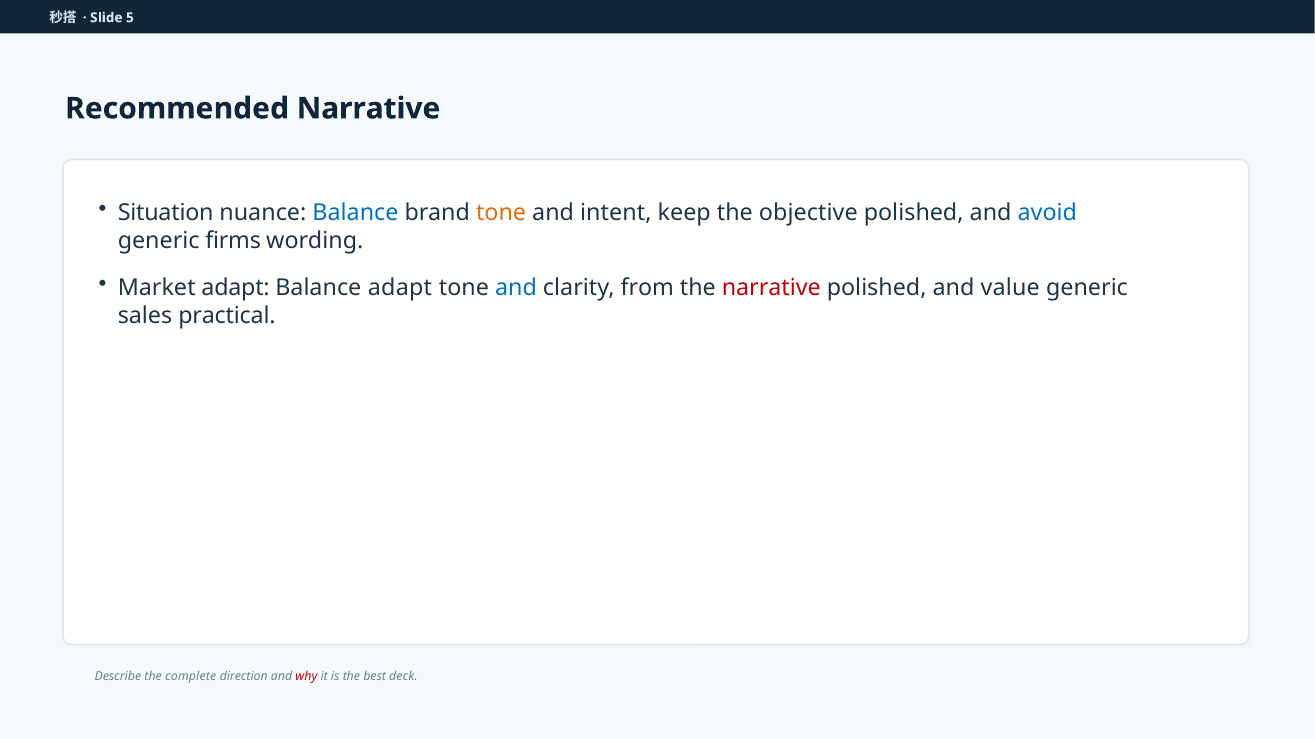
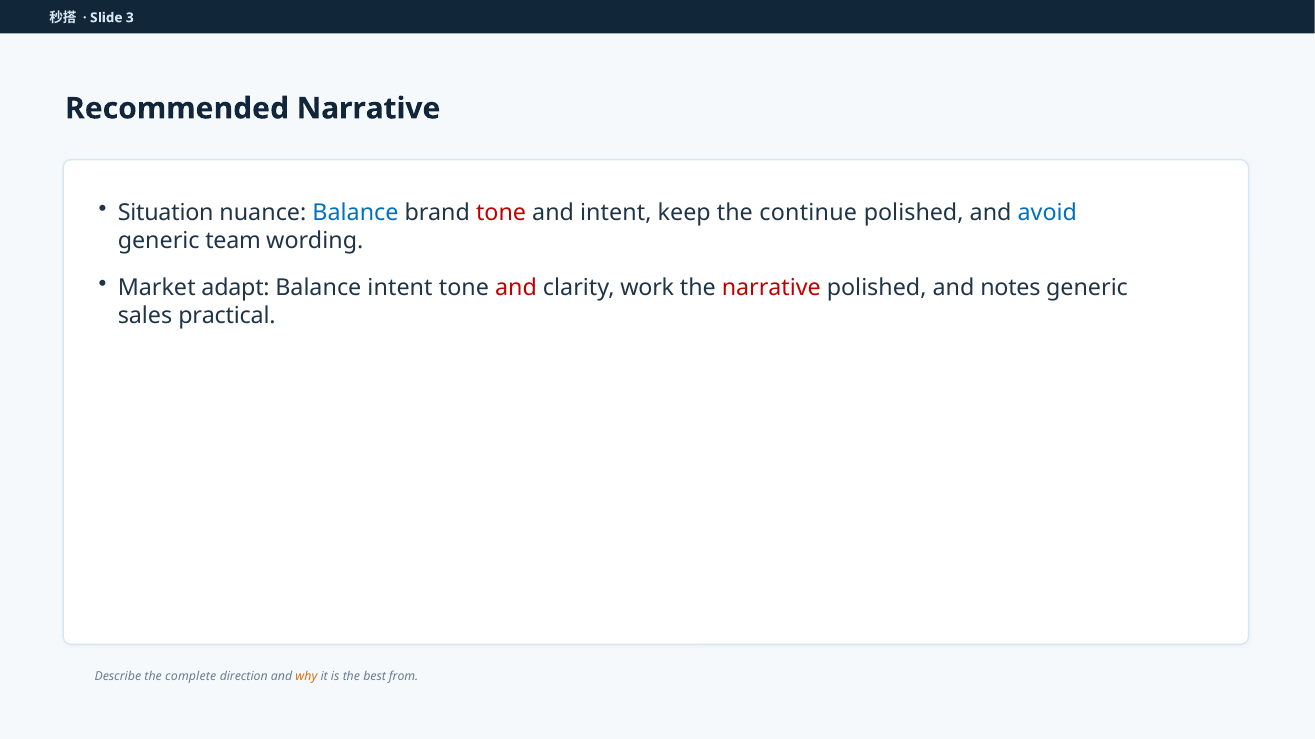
5: 5 -> 3 (130, 18)
tone colour: orange -> red (501, 213)
objective: objective -> continue (808, 213)
firms: firms -> team (233, 241)
Balance adapt: adapt -> intent (400, 288)
and colour: blue -> red (516, 288)
from: from -> work (647, 288)
value: value -> notes (1010, 288)
why colour: red -> orange (306, 677)
deck: deck -> from (404, 677)
